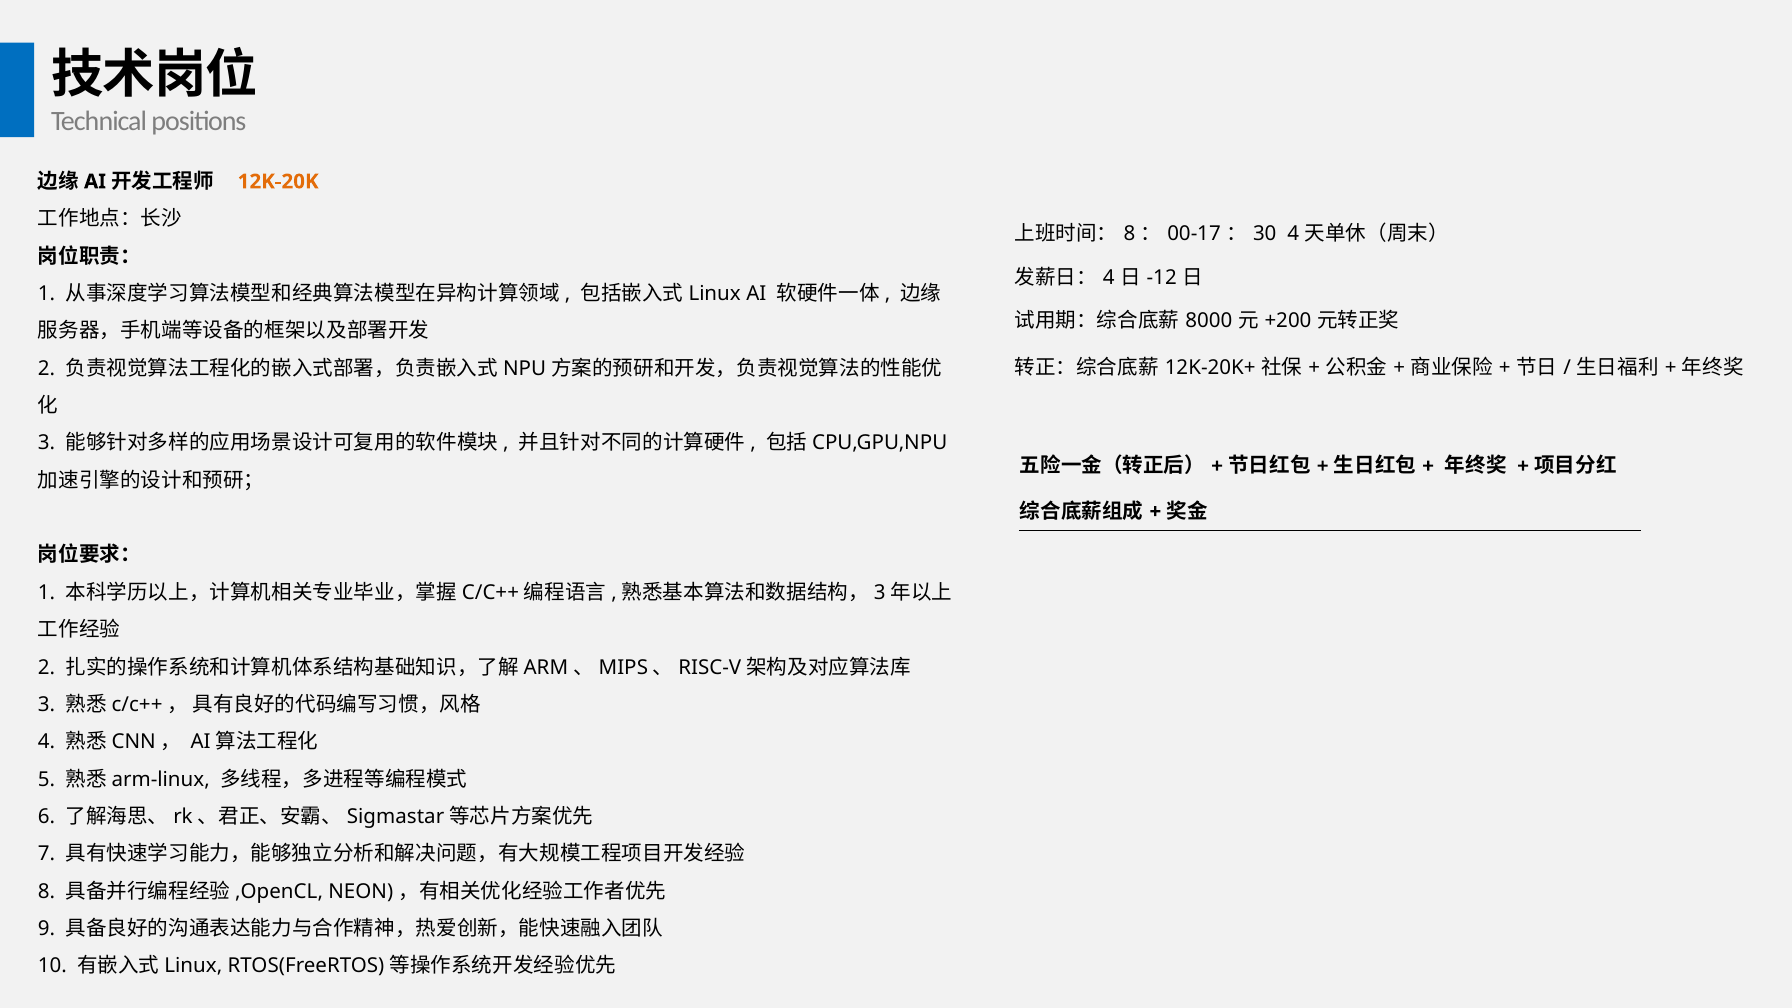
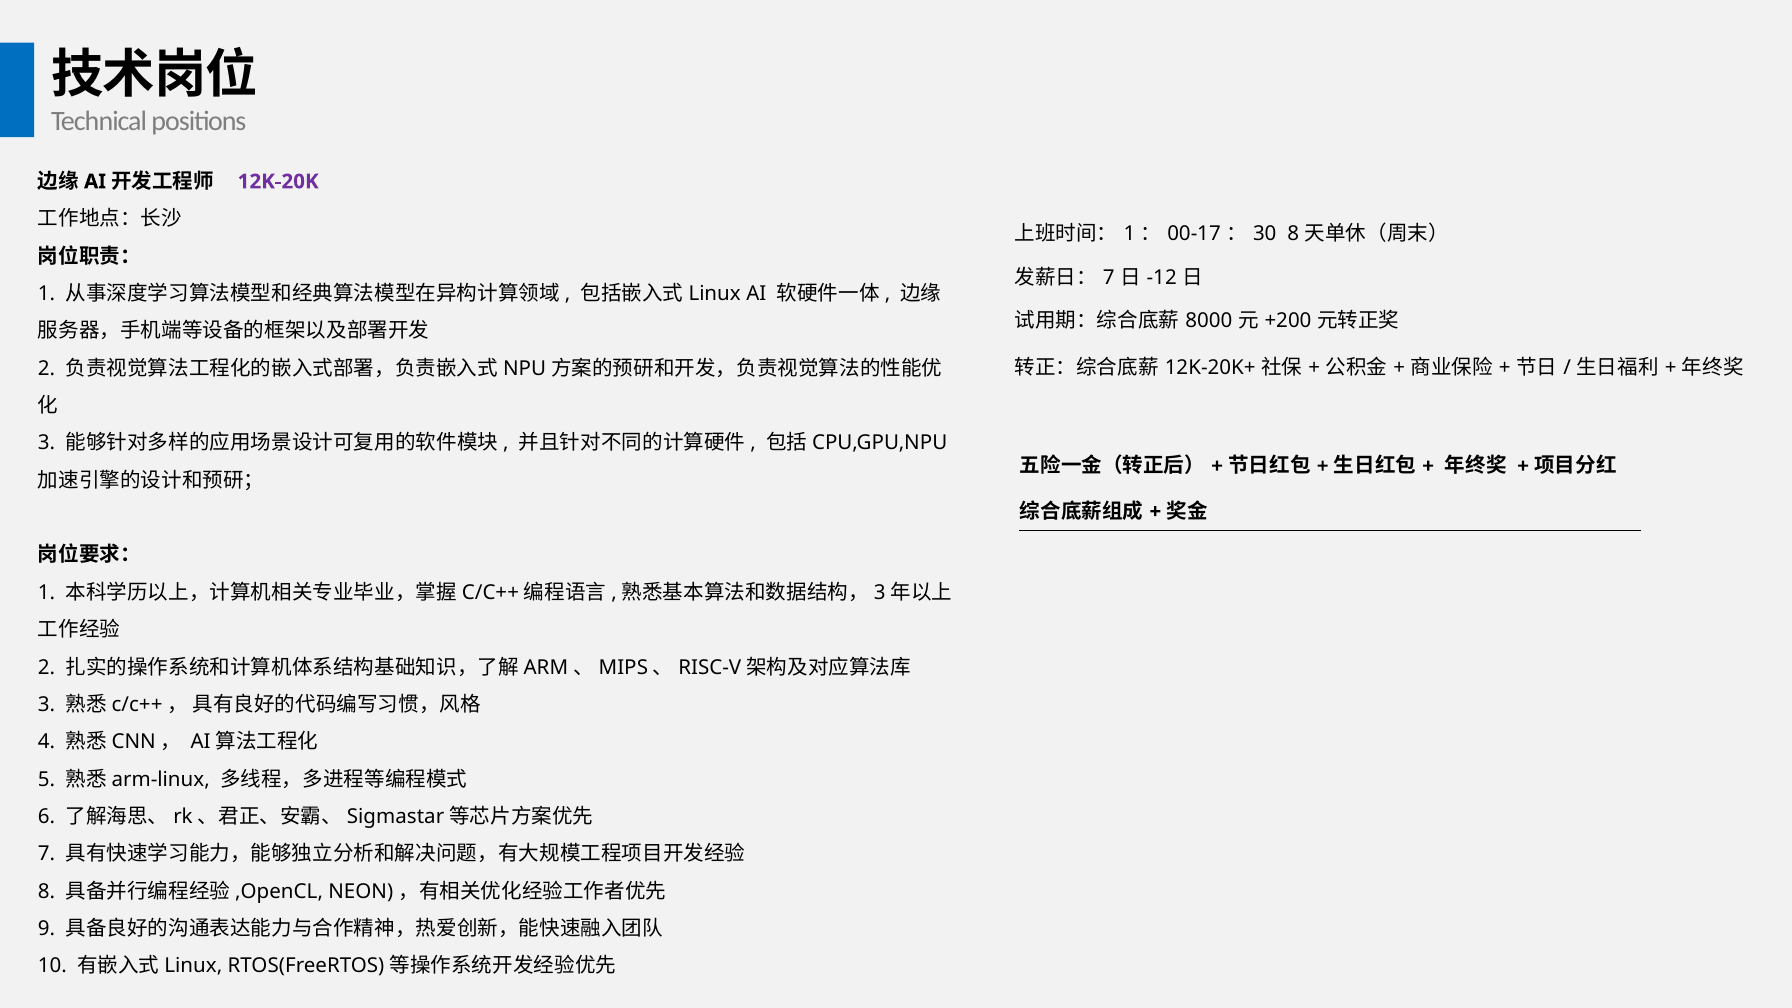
12K-20K colour: orange -> purple (278, 182)
8: 8 -> 1 (1129, 234)
4: 4 -> 8 (1293, 234)
4: 4 -> 7 (1109, 278)
